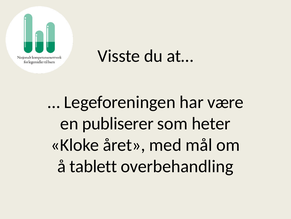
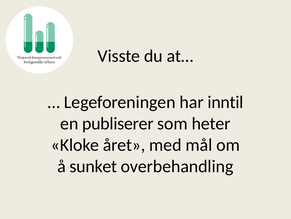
være: være -> inntil (225, 102)
tablett: tablett -> sunket (93, 166)
